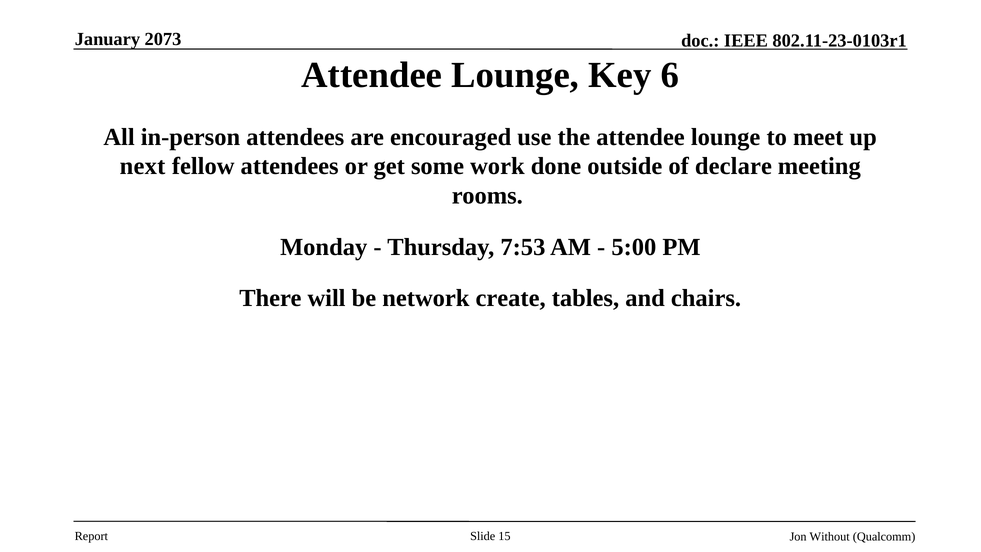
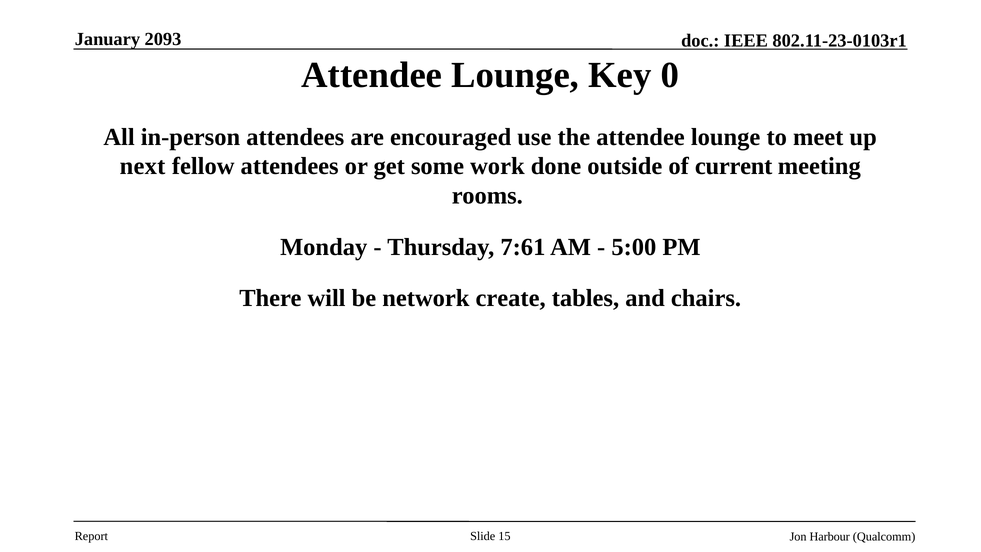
2073: 2073 -> 2093 (163, 39)
6: 6 -> 0 (670, 75)
declare: declare -> current (734, 166)
7:53: 7:53 -> 7:61 (523, 247)
Without: Without -> Harbour (830, 537)
